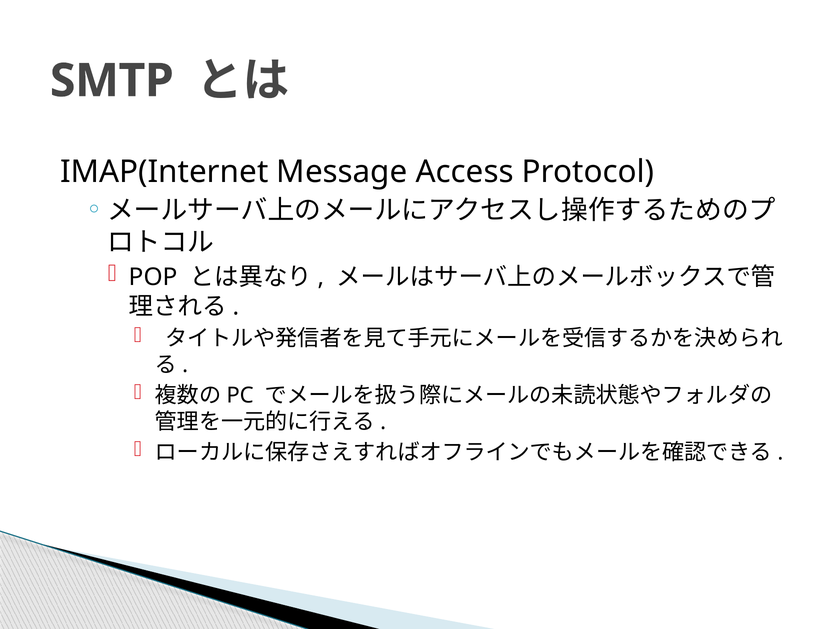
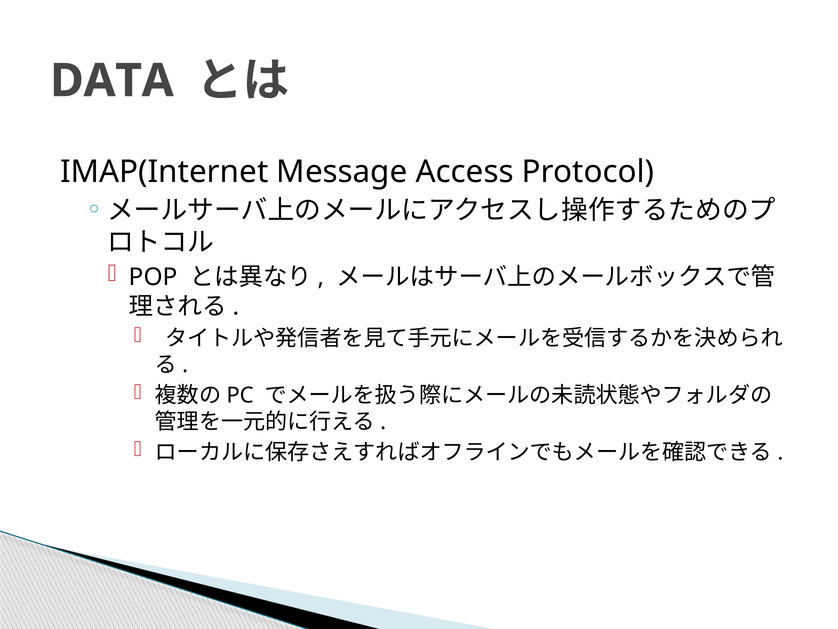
SMTP: SMTP -> DATA (112, 81)
